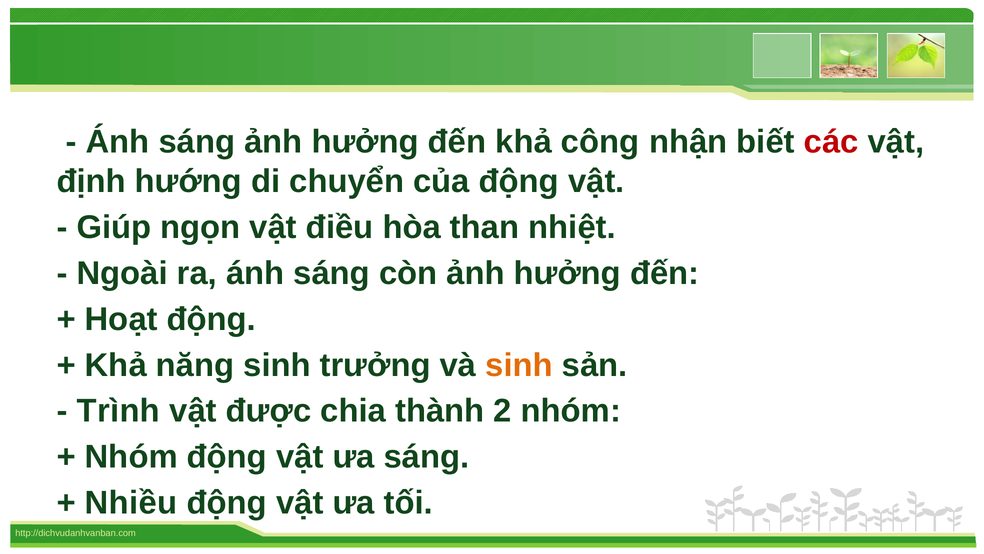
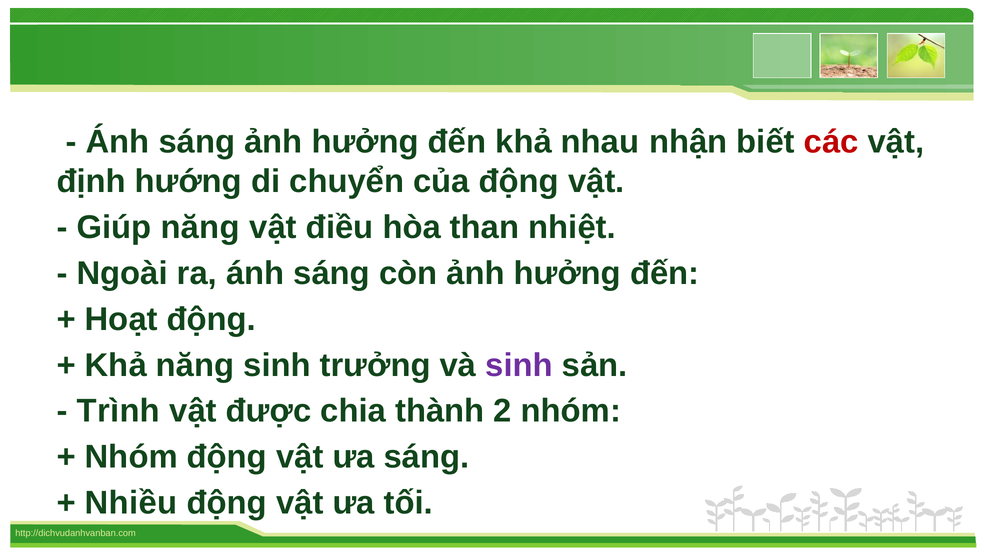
công: công -> nhau (600, 142)
Giúp ngọn: ngọn -> năng (200, 227)
sinh colour: orange -> purple (519, 365)
